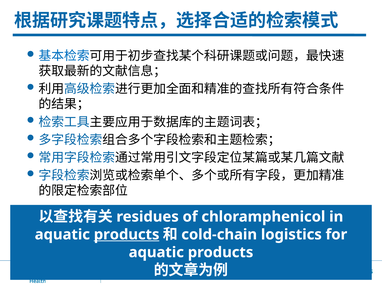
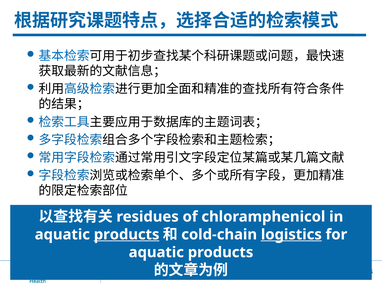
logistics underline: none -> present (291, 235)
